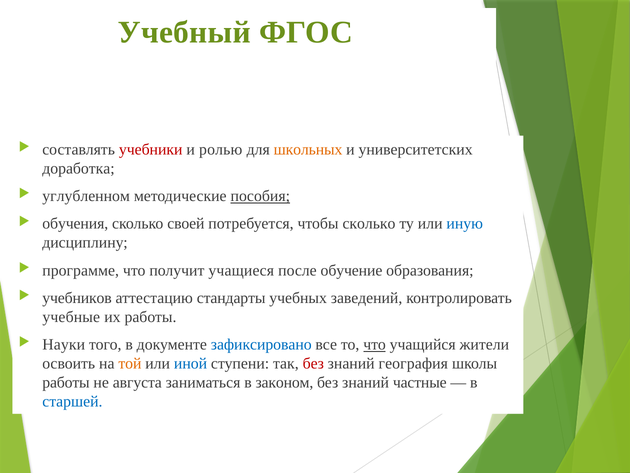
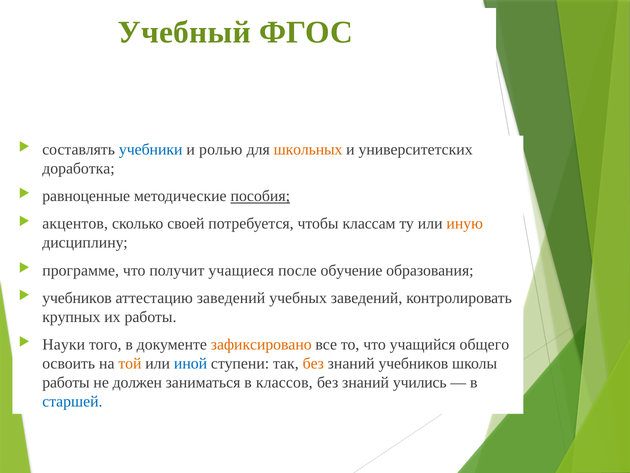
учебники colour: red -> blue (151, 149)
углубленном: углубленном -> равноценные (86, 196)
обучения: обучения -> акцентов (75, 223)
чтобы сколько: сколько -> классам (369, 223)
иную colour: blue -> orange (465, 223)
аттестацию стандарты: стандарты -> заведений (231, 298)
учебные: учебные -> крупных (71, 317)
зафиксировано colour: blue -> orange (261, 344)
что underline: present -> none (375, 344)
жители: жители -> общего (484, 344)
без colour: red -> orange (313, 363)
знаний география: география -> учебников (413, 363)
августа: августа -> должен (137, 382)
законом: законом -> классов (284, 382)
частные: частные -> учились (420, 382)
